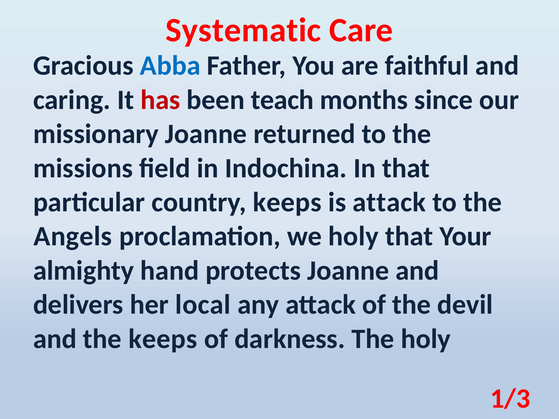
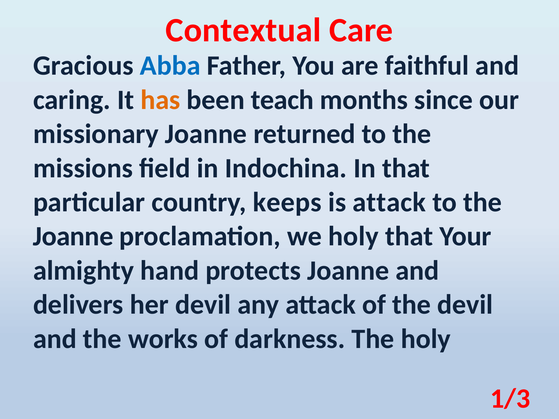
Systematic: Systematic -> Contextual (243, 30)
has colour: red -> orange (160, 100)
Angels: Angels -> Joanne (73, 237)
her local: local -> devil (203, 305)
the keeps: keeps -> works (163, 339)
